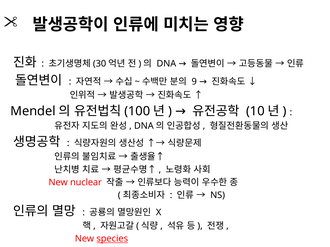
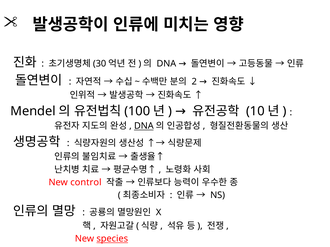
9: 9 -> 2 (194, 82)
DNA underline: none -> present (144, 126)
nuclear: nuclear -> control (86, 183)
